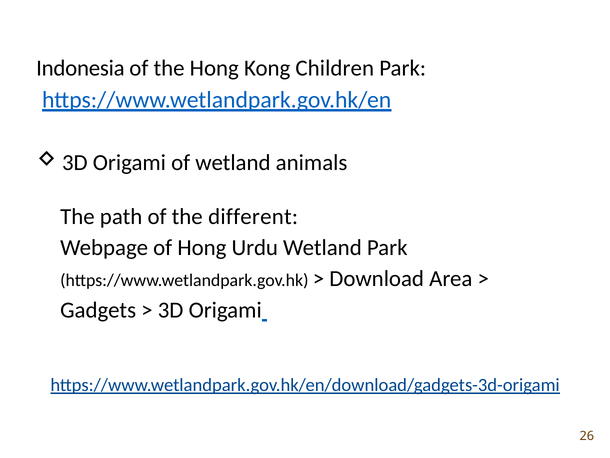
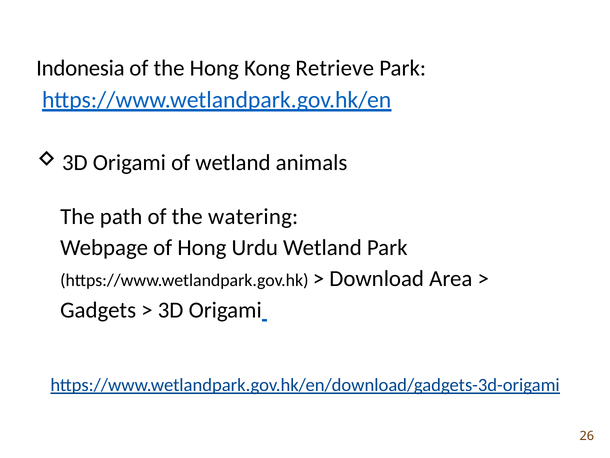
Children: Children -> Retrieve (335, 68)
different: different -> watering (253, 216)
